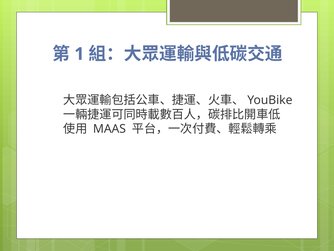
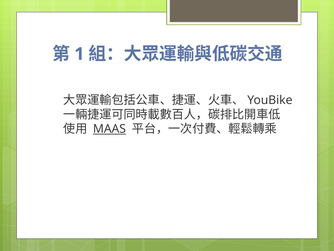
MAAS underline: none -> present (109, 129)
